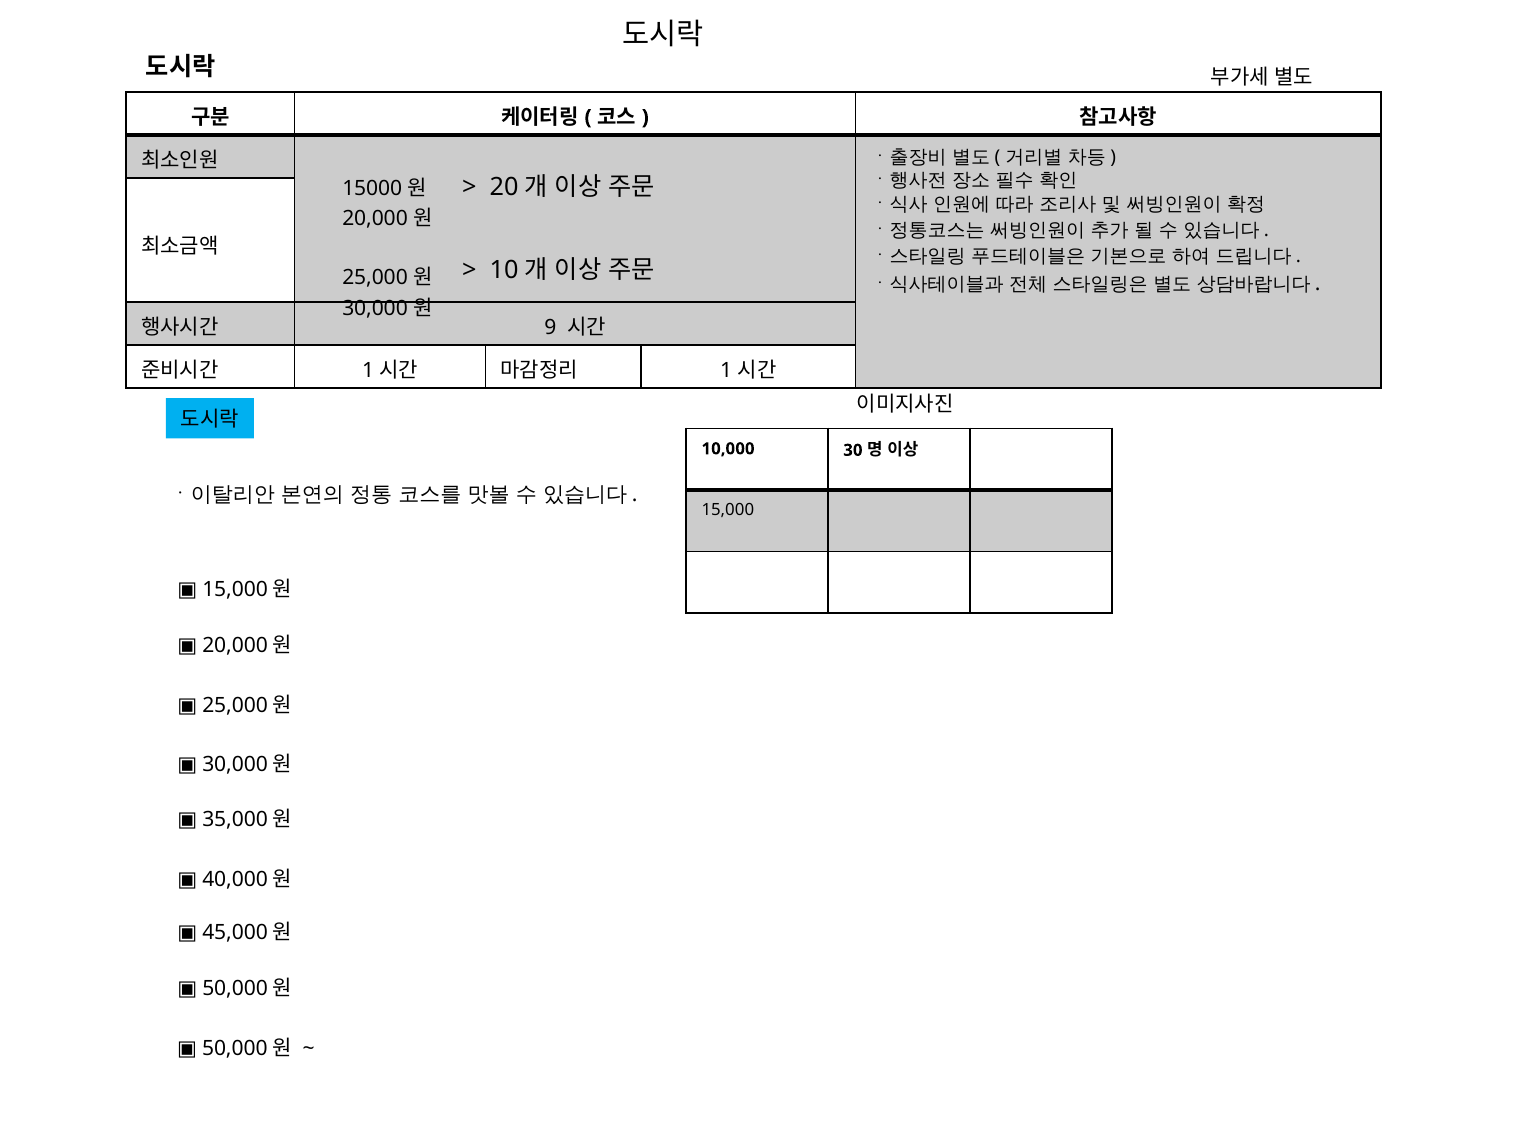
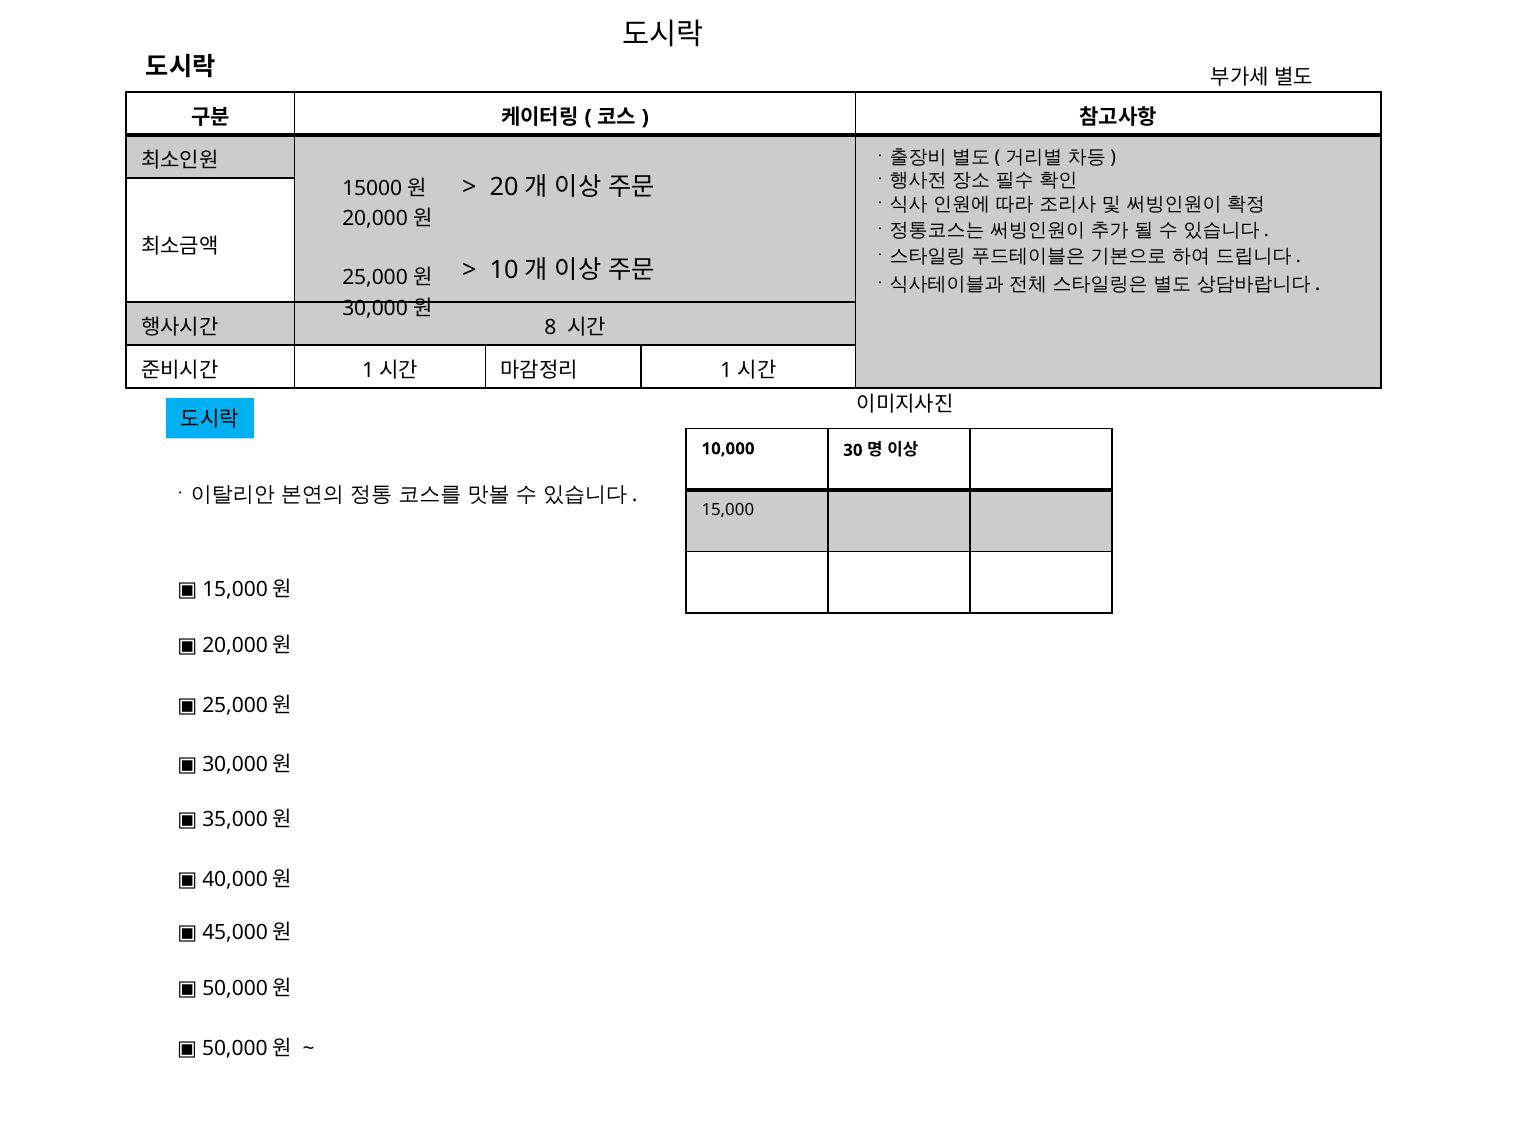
9: 9 -> 8 (550, 327)
